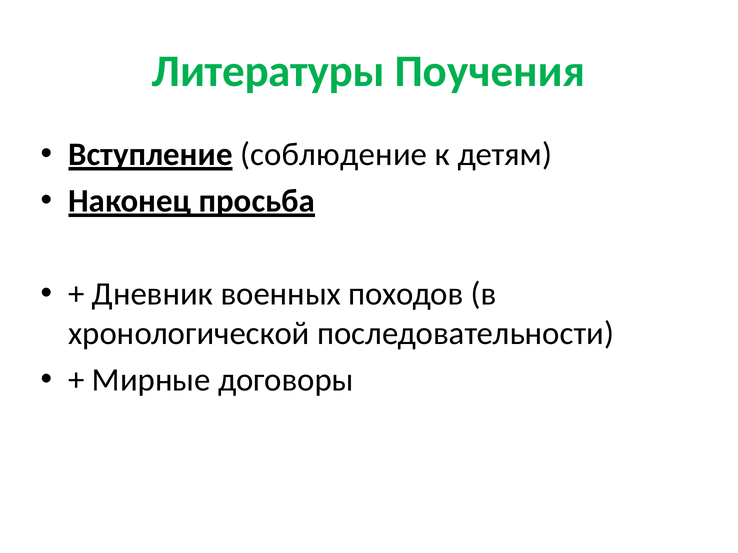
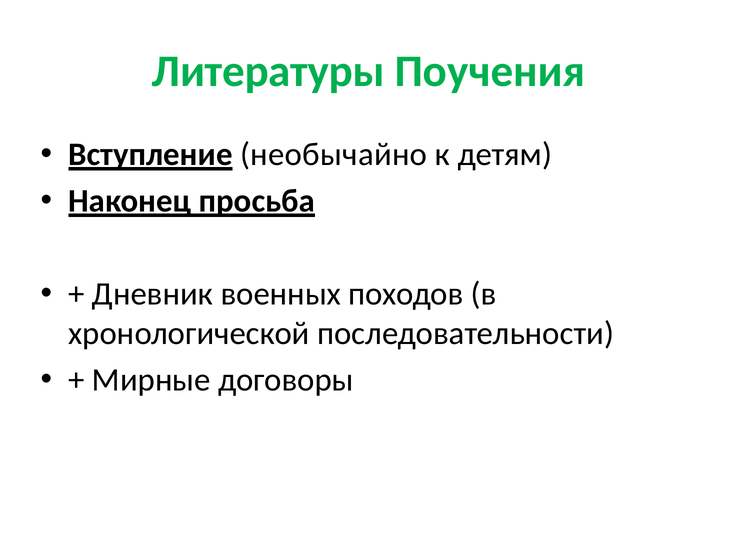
соблюдение: соблюдение -> необычайно (334, 155)
